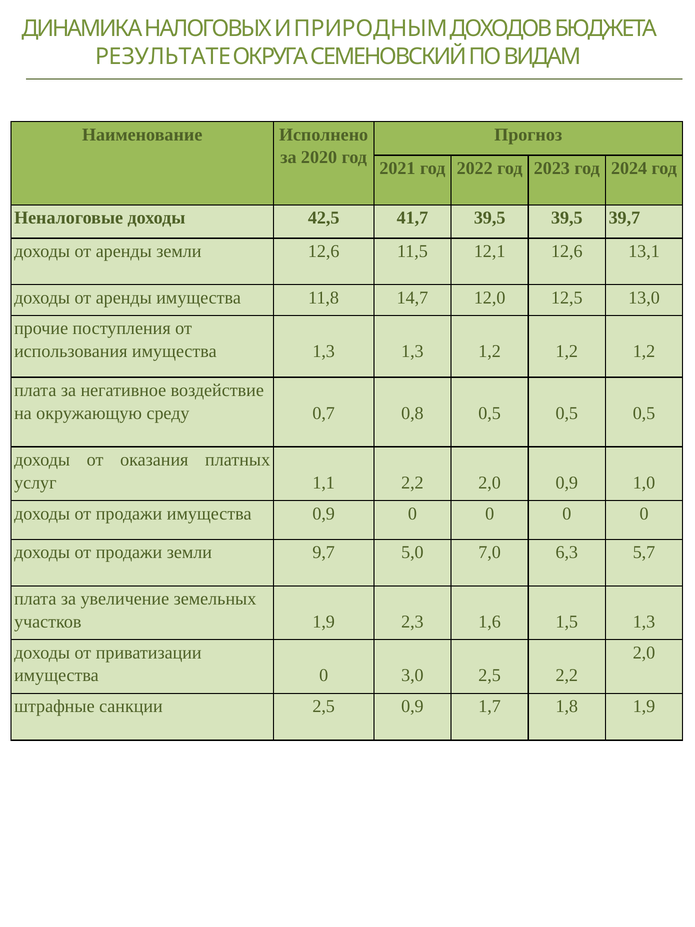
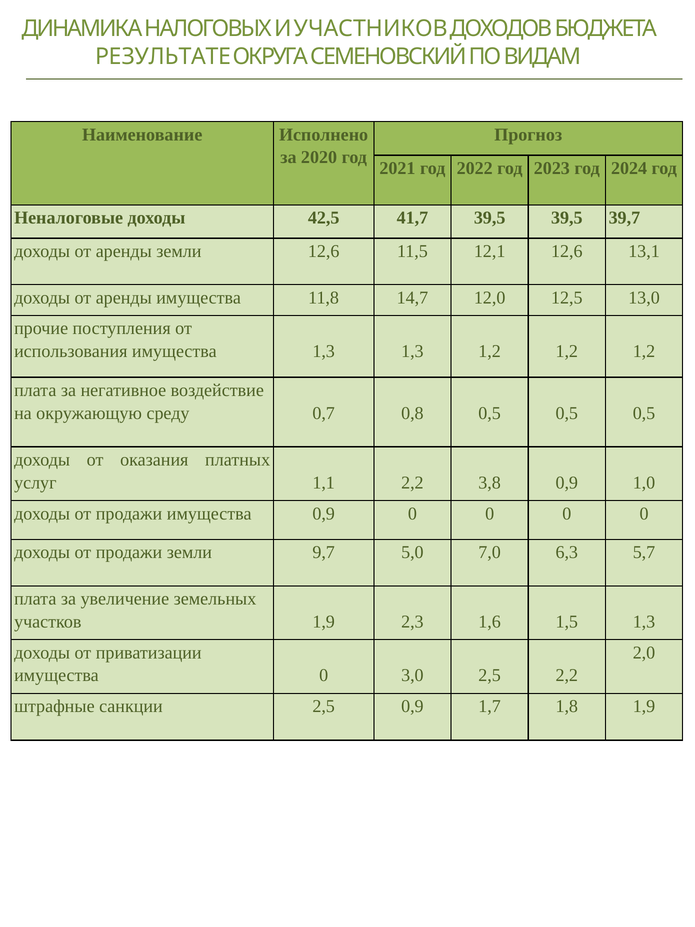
ПРИРОДНЫМ: ПРИРОДНЫМ -> УЧАСТНИКОВ (371, 29)
1,1 2,2 2,0: 2,0 -> 3,8 (490, 483)
